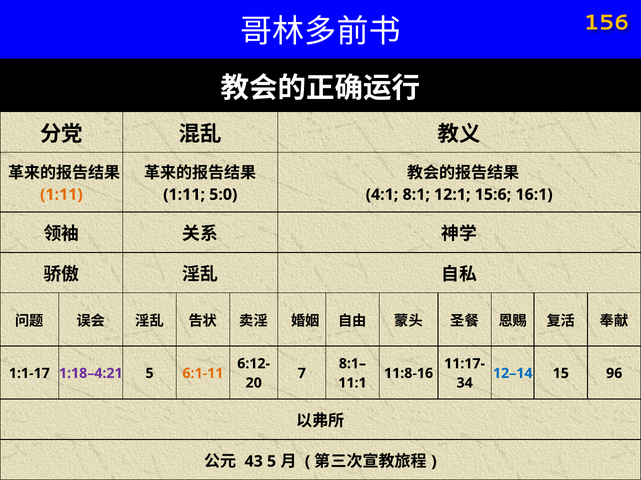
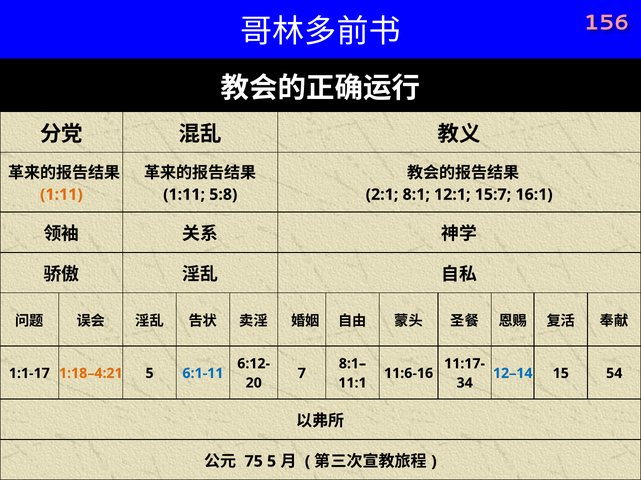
156 colour: yellow -> pink (607, 23)
5:0: 5:0 -> 5:8 (223, 195)
4:1: 4:1 -> 2:1 (382, 195)
15:6: 15:6 -> 15:7 (493, 195)
1:18–4:21 colour: purple -> orange (91, 374)
6:1-11 colour: orange -> blue (203, 374)
11:8-16: 11:8-16 -> 11:6-16 (409, 374)
96: 96 -> 54 (614, 374)
43: 43 -> 75 (254, 462)
